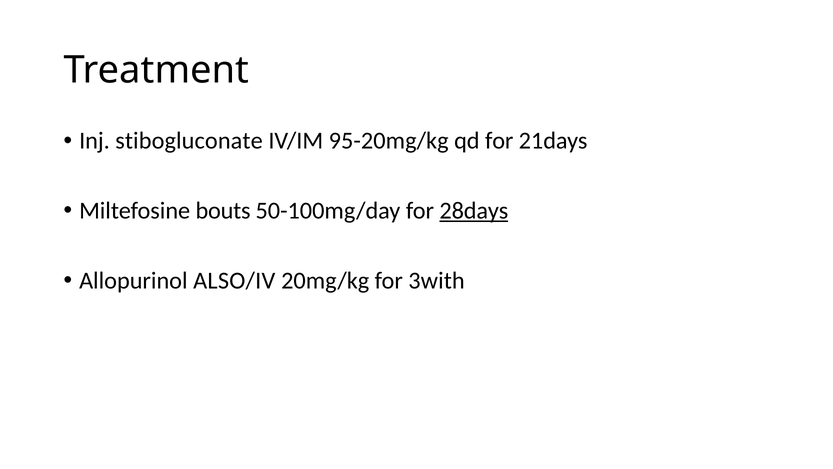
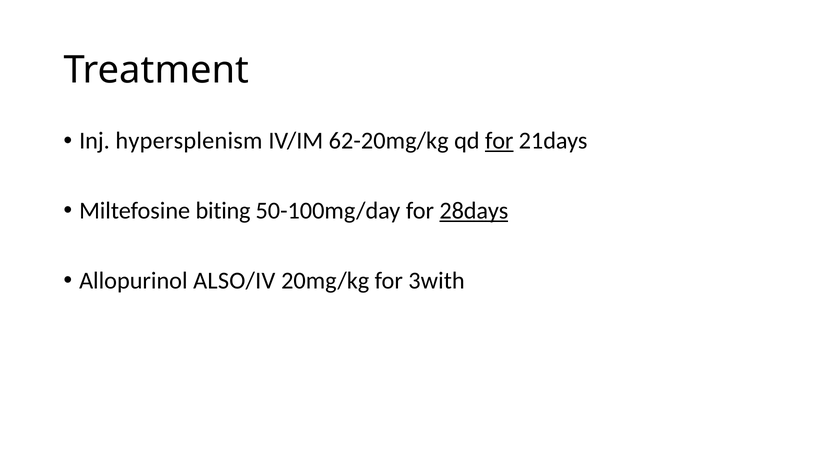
stibogluconate: stibogluconate -> hypersplenism (189, 141)
95-20mg/kg: 95-20mg/kg -> 62-20mg/kg (389, 141)
for underline: none -> present (499, 141)
bouts: bouts -> biting (223, 211)
